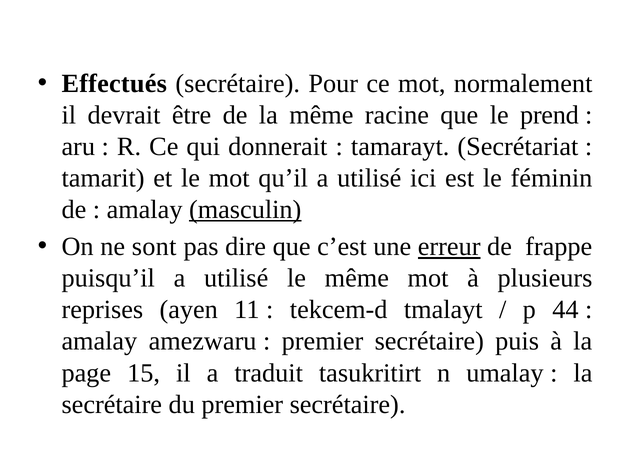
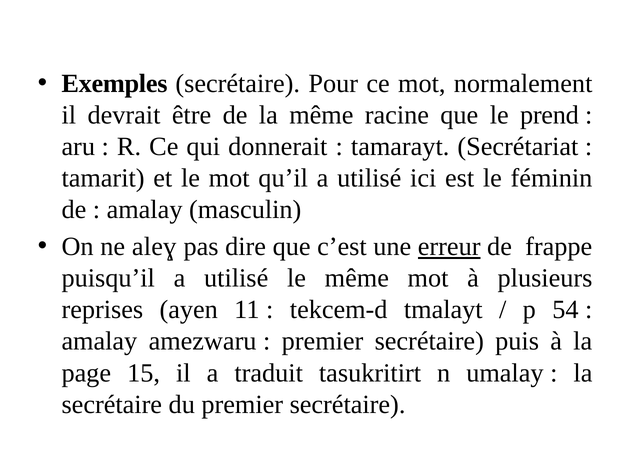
Effectués: Effectués -> Exemples (114, 83)
masculin underline: present -> none (245, 210)
sont: sont -> aleɣ (154, 247)
44: 44 -> 54 (565, 310)
